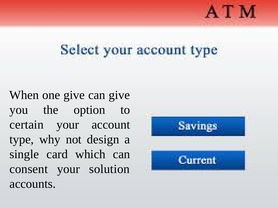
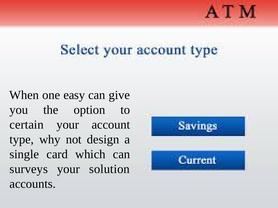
one give: give -> easy (74, 95)
consent: consent -> surveys (29, 169)
